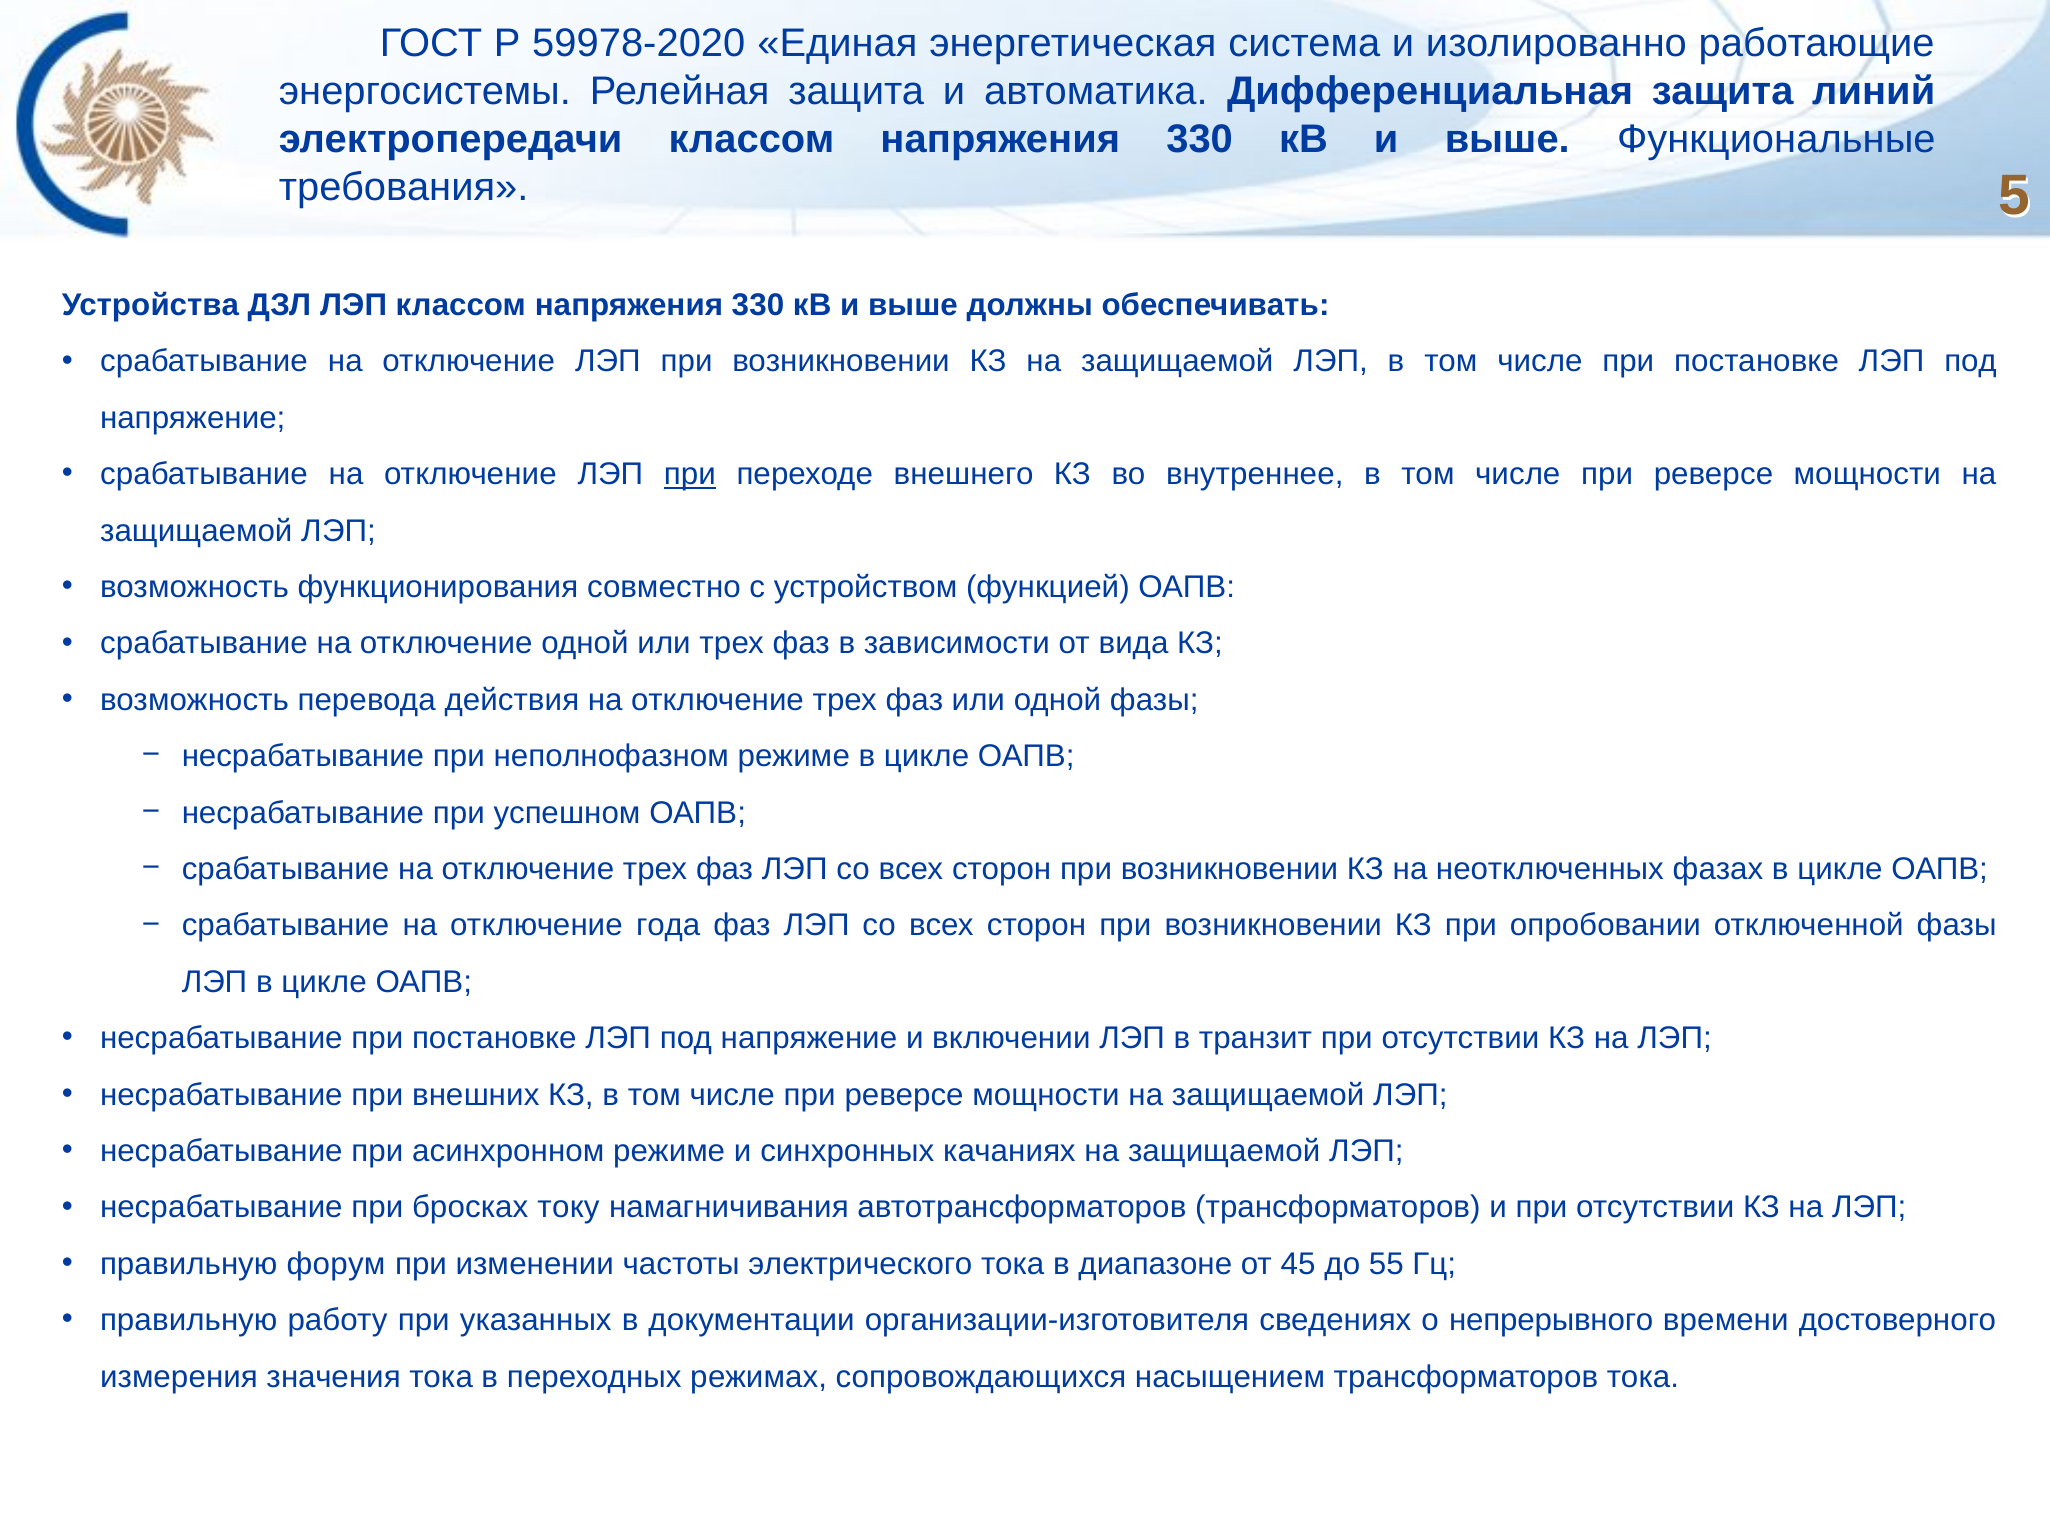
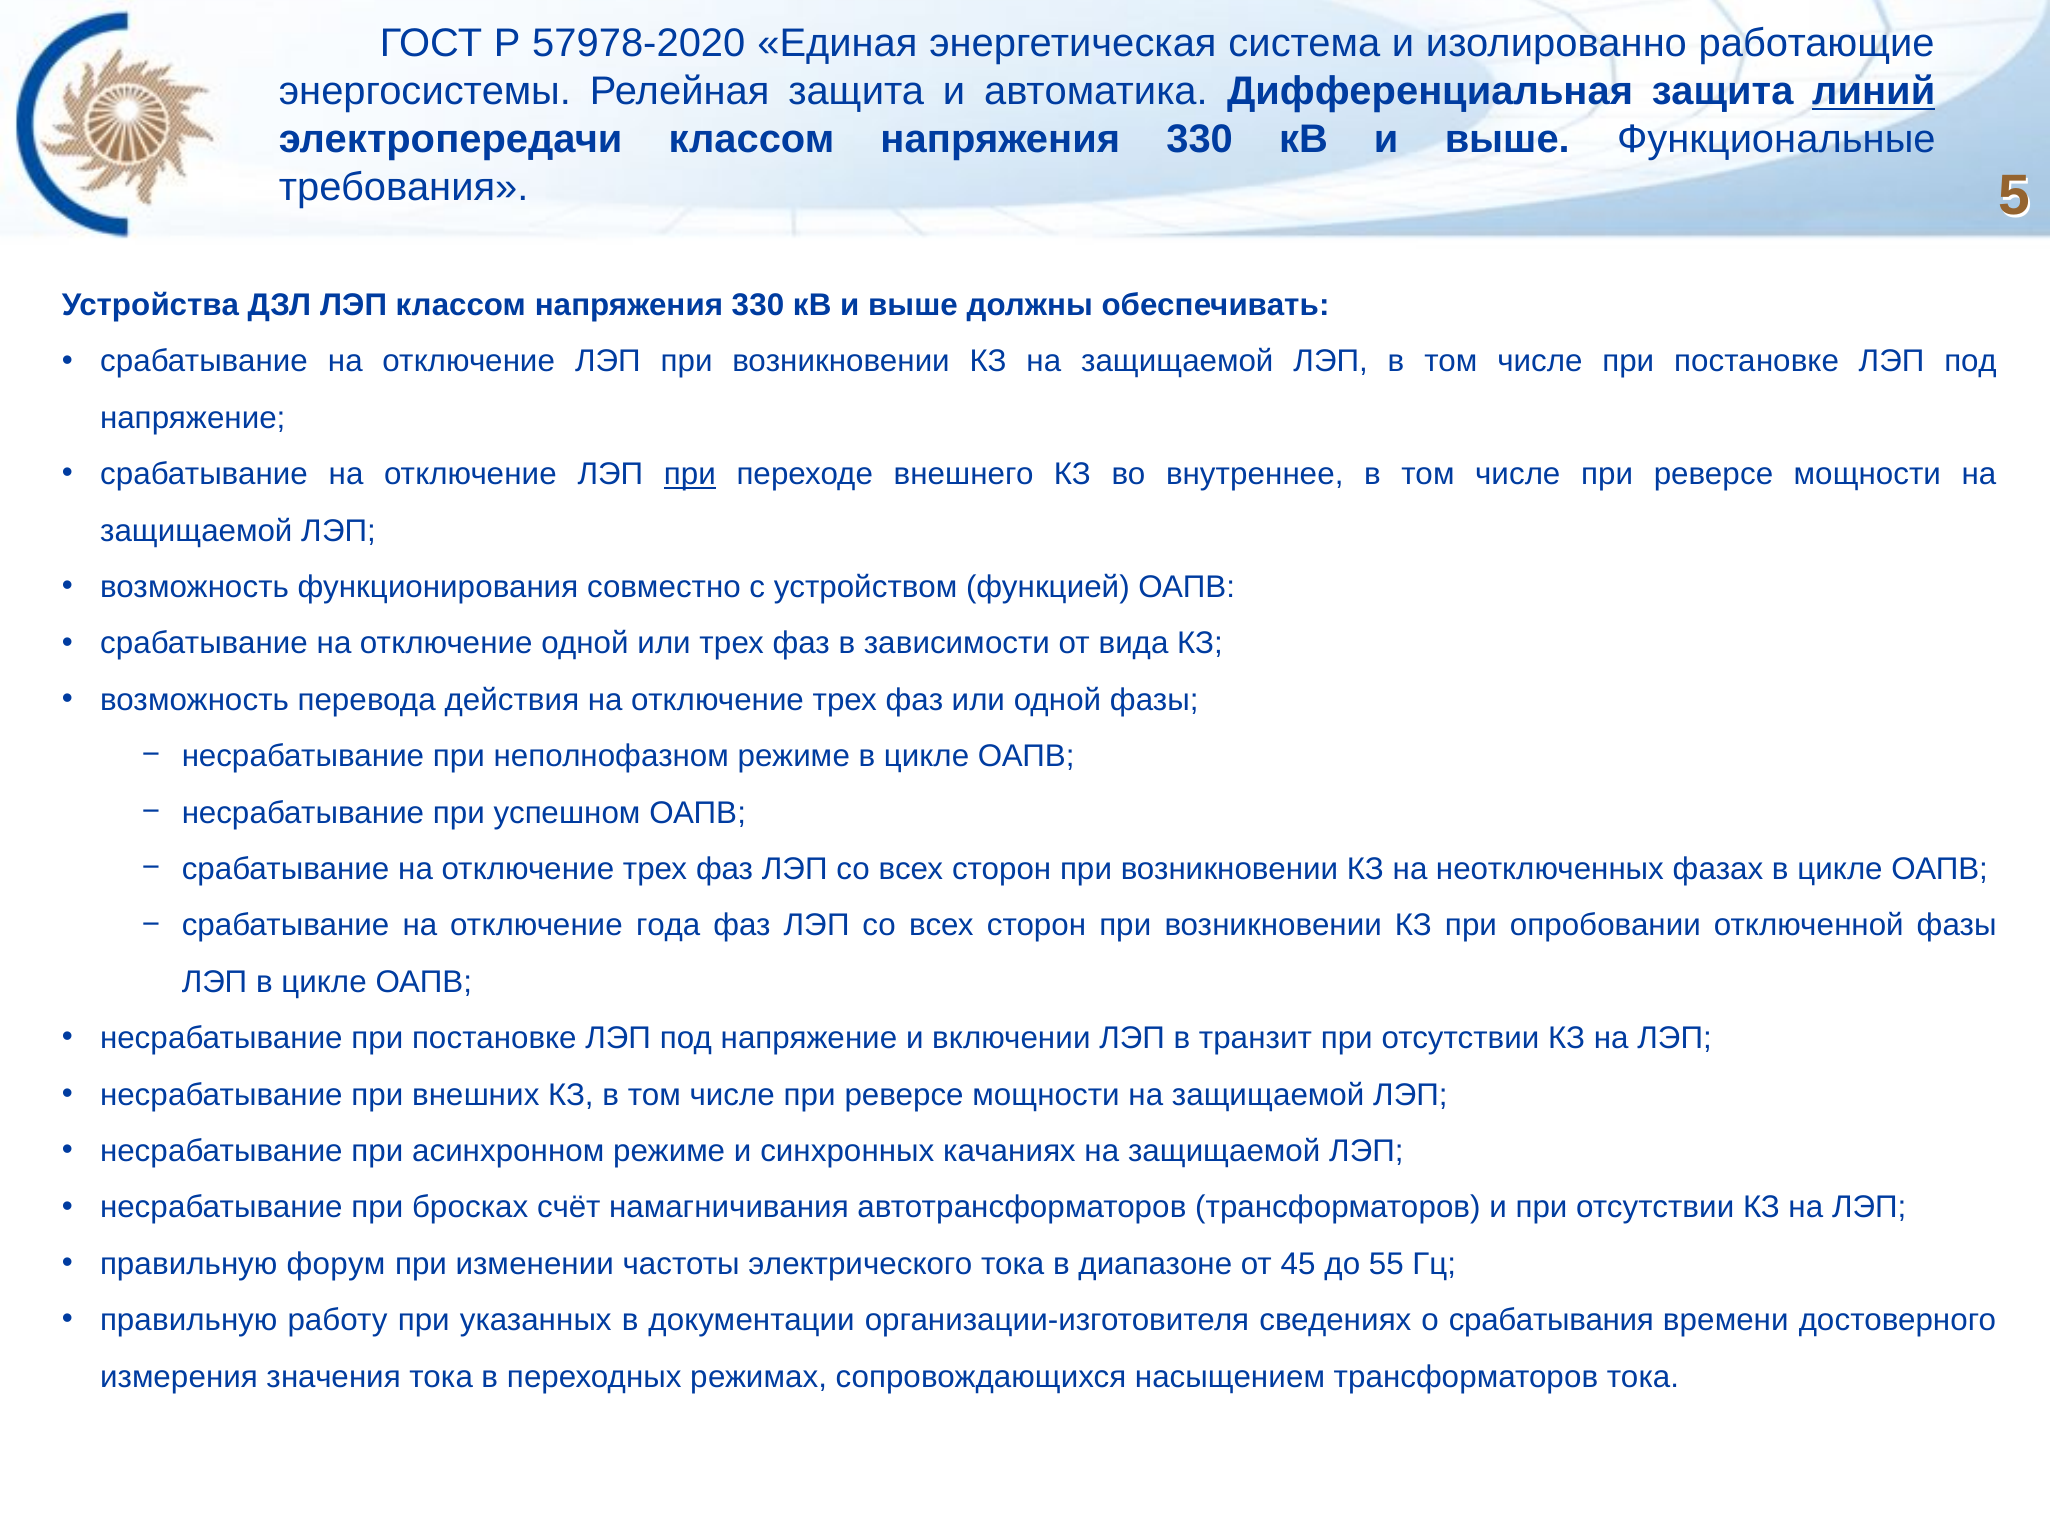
59978-2020: 59978-2020 -> 57978-2020 (639, 44)
линий underline: none -> present (1874, 92)
току: току -> счёт (569, 1208)
непрерывного: непрерывного -> срабатывания (1551, 1321)
